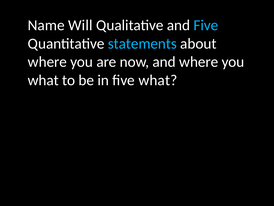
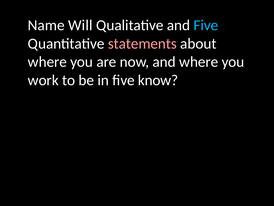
statements colour: light blue -> pink (142, 43)
what: what -> work (43, 80)
five what: what -> know (158, 80)
